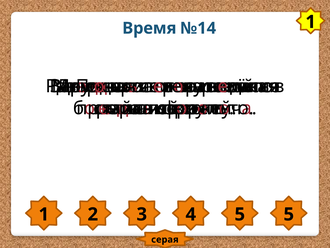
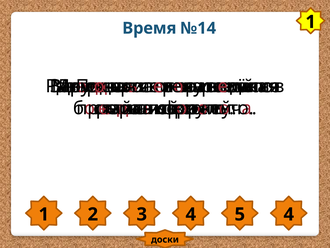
5 5: 5 -> 4 (289, 214)
серая: серая -> доски (165, 239)
